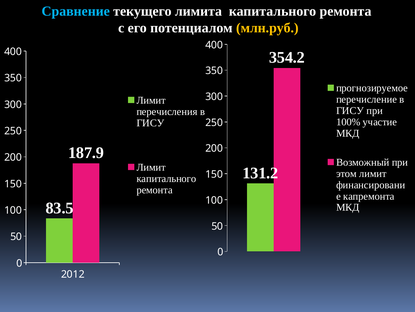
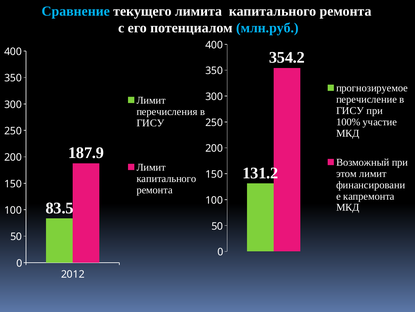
млн.руб colour: yellow -> light blue (267, 28)
